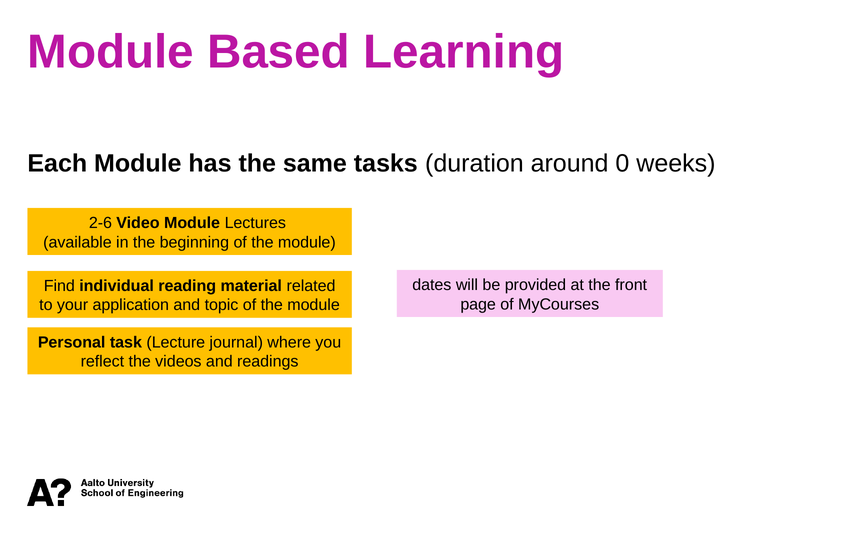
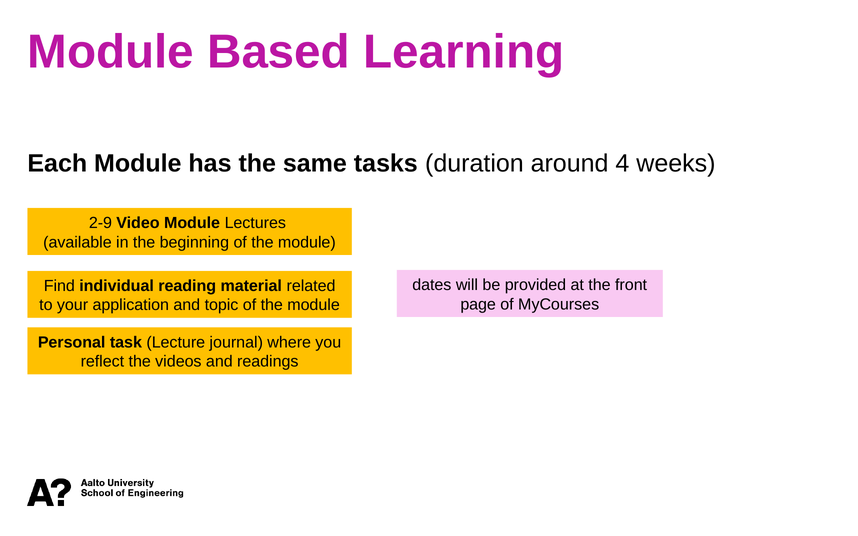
0: 0 -> 4 (622, 164)
2-6: 2-6 -> 2-9 (100, 223)
